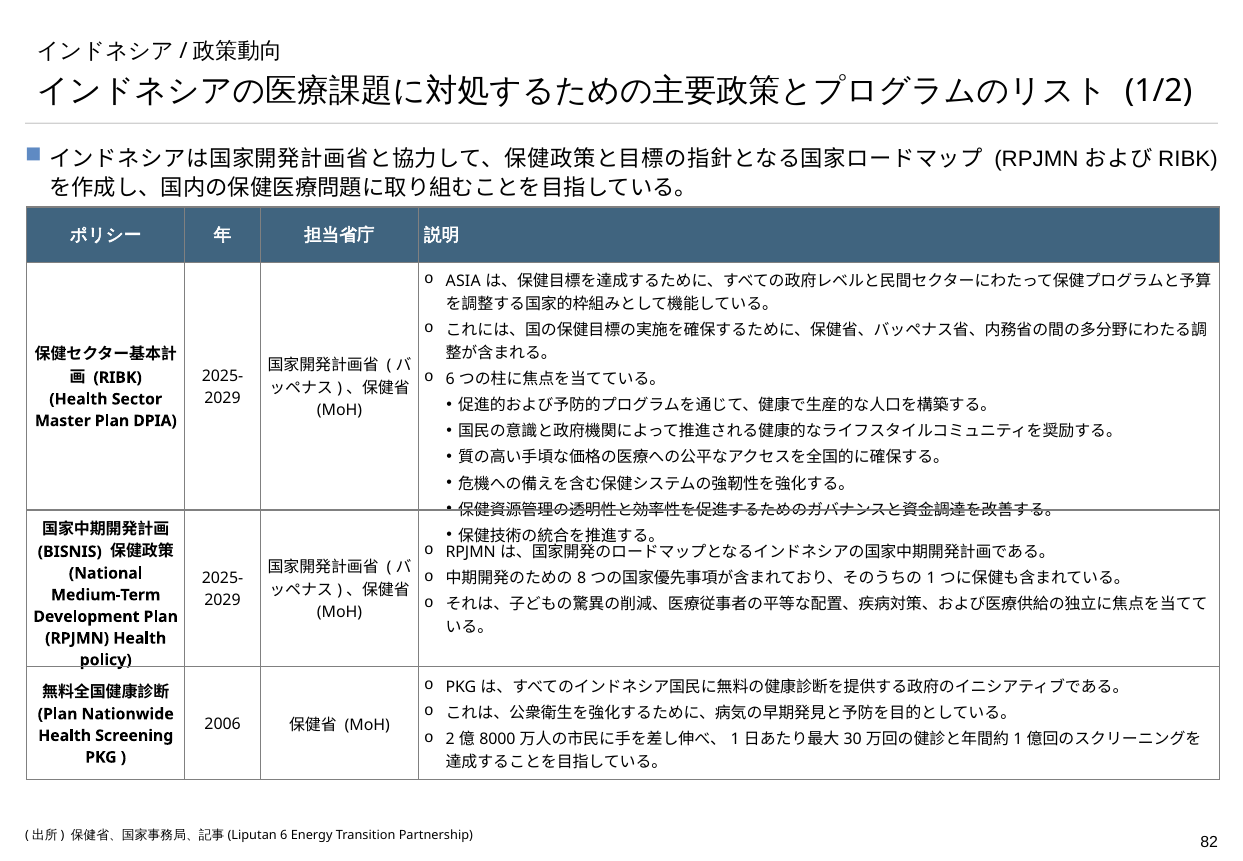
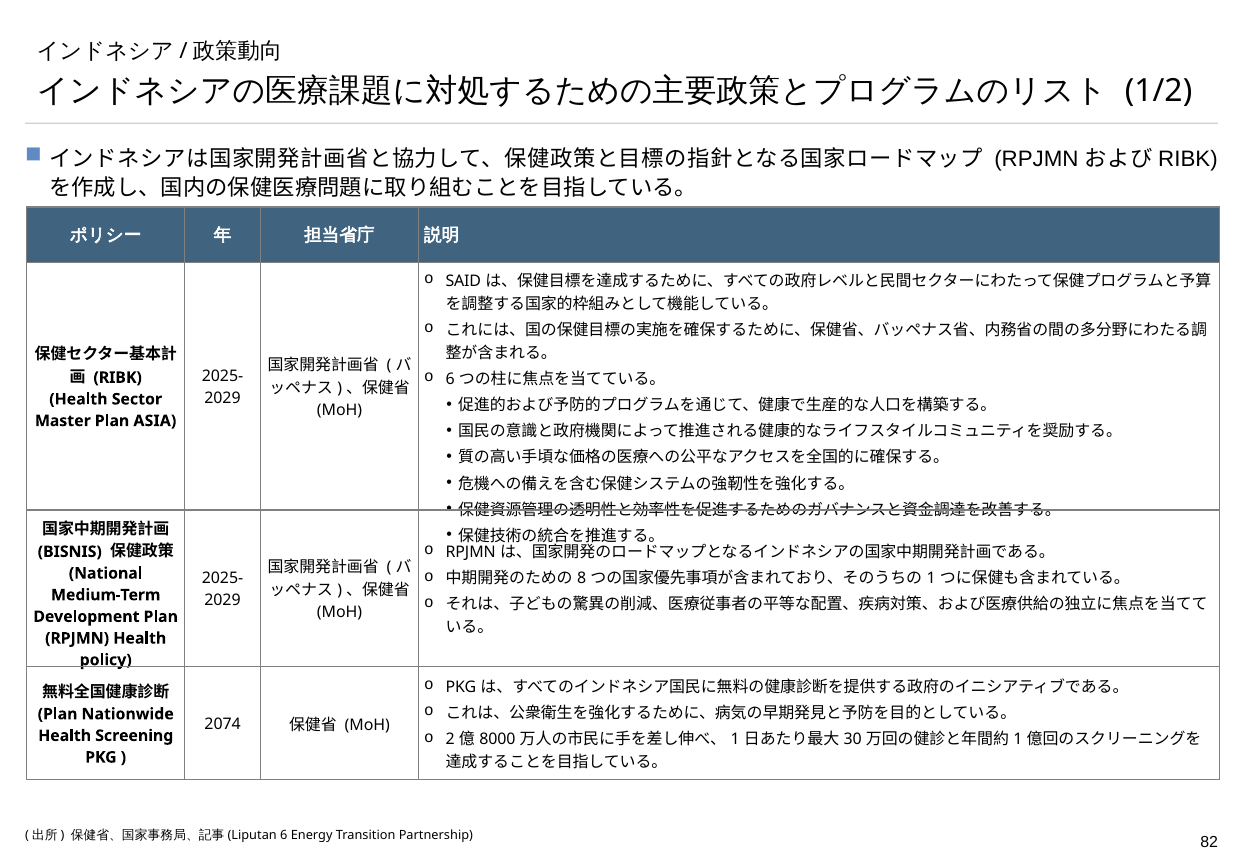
ASIA: ASIA -> SAID (463, 281)
DPIA: DPIA -> ASIA (155, 421)
2006: 2006 -> 2074 (223, 724)
